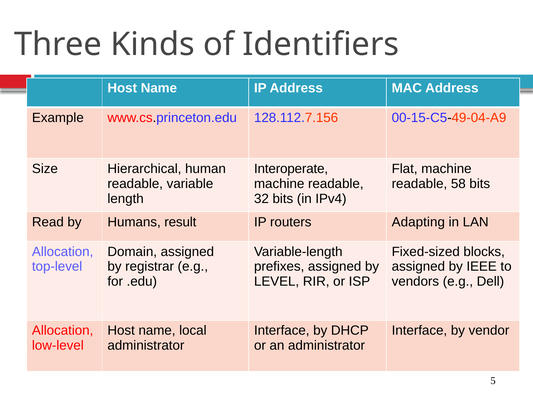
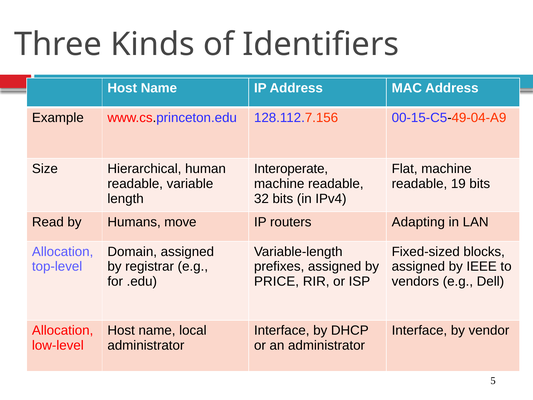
58: 58 -> 19 (458, 184)
result: result -> move (180, 222)
LEVEL: LEVEL -> PRICE (277, 281)
